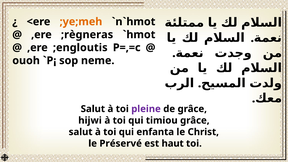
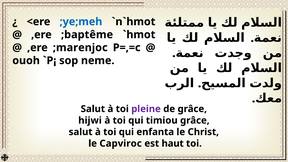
;ye;meh colour: orange -> blue (81, 22)
;règneras: ;règneras -> ;baptême (87, 35)
;engloutis: ;engloutis -> ;marenjoc (80, 48)
Préservé: Préservé -> Capviroc (121, 143)
